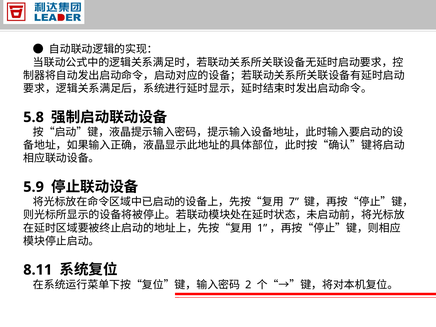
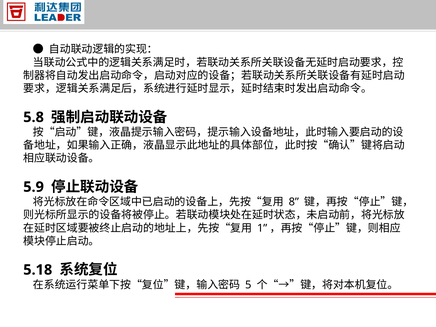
7: 7 -> 8 (294, 202)
8.11: 8.11 -> 5.18 (38, 270)
2: 2 -> 5 (248, 285)
